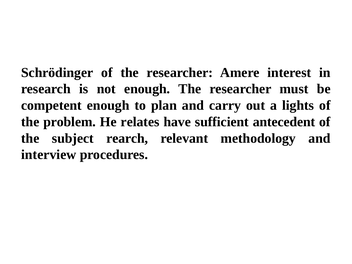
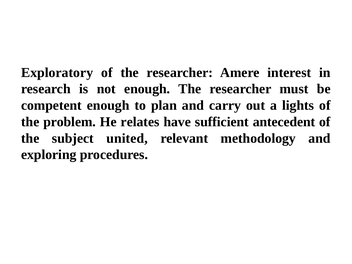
Schrödinger: Schrödinger -> Exploratory (57, 73)
rearch: rearch -> united (127, 138)
interview: interview -> exploring (49, 155)
